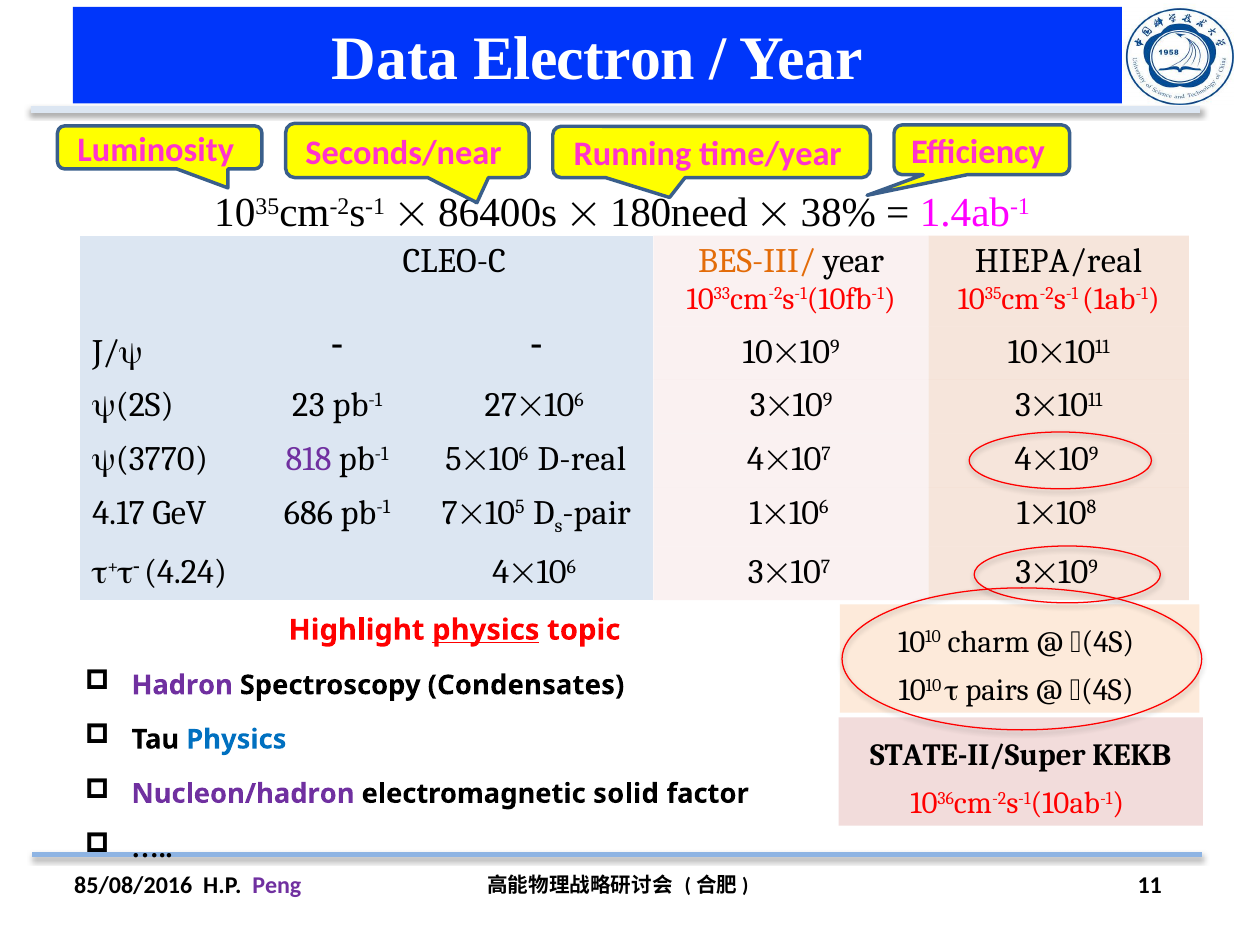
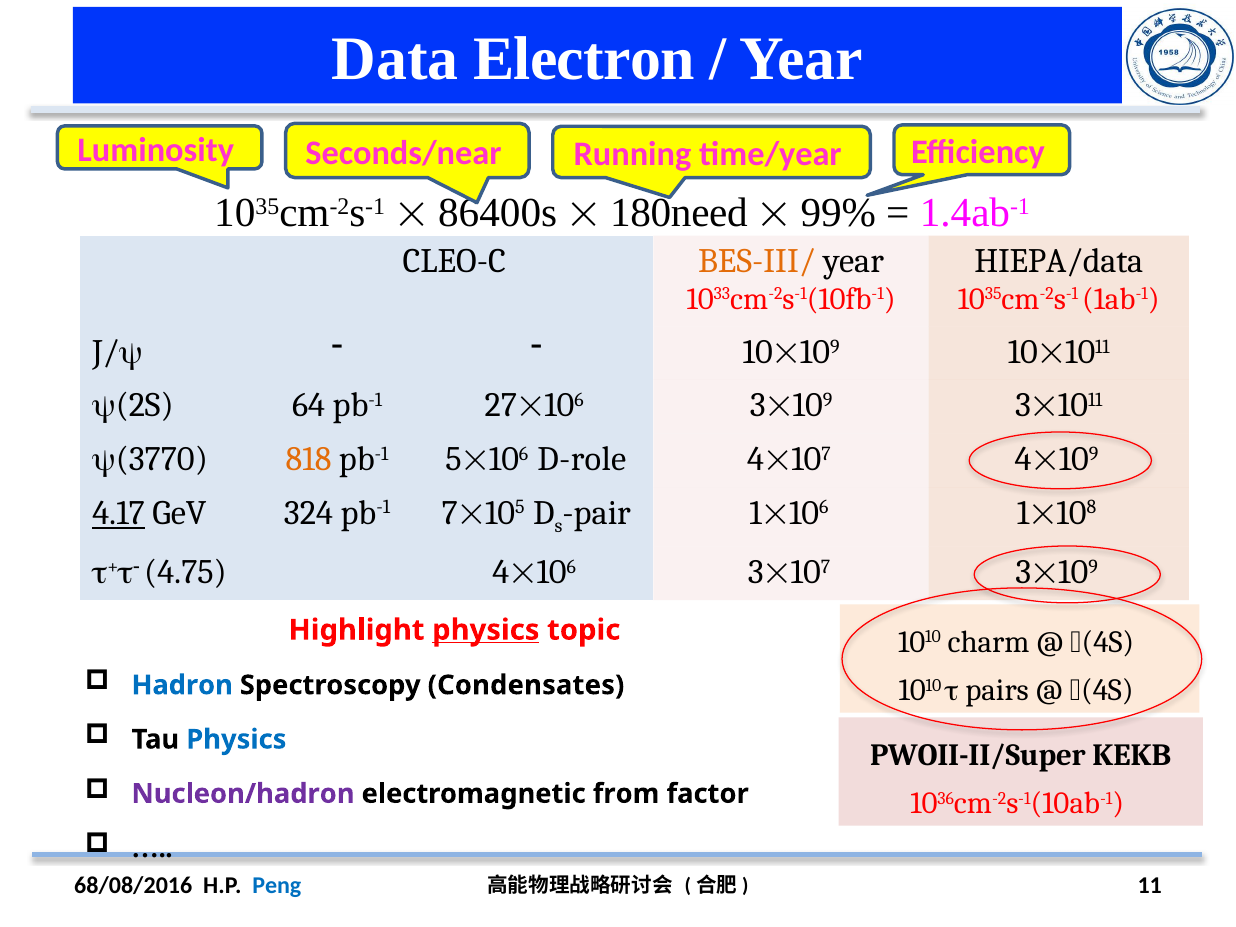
38%: 38% -> 99% (838, 213)
HIEPA/real: HIEPA/real -> HIEPA/data (1059, 261)
23: 23 -> 64 (309, 406)
818 colour: purple -> orange (309, 459)
D-real: D-real -> D-role (582, 459)
4.17 underline: none -> present (119, 513)
686: 686 -> 324 (309, 513)
4.24: 4.24 -> 4.75 (185, 572)
Hadron colour: purple -> blue (182, 685)
STATE-II/Super: STATE-II/Super -> PWOII-II/Super (978, 755)
solid: solid -> from (626, 794)
85/08/2016: 85/08/2016 -> 68/08/2016 (133, 886)
Peng colour: purple -> blue (277, 886)
